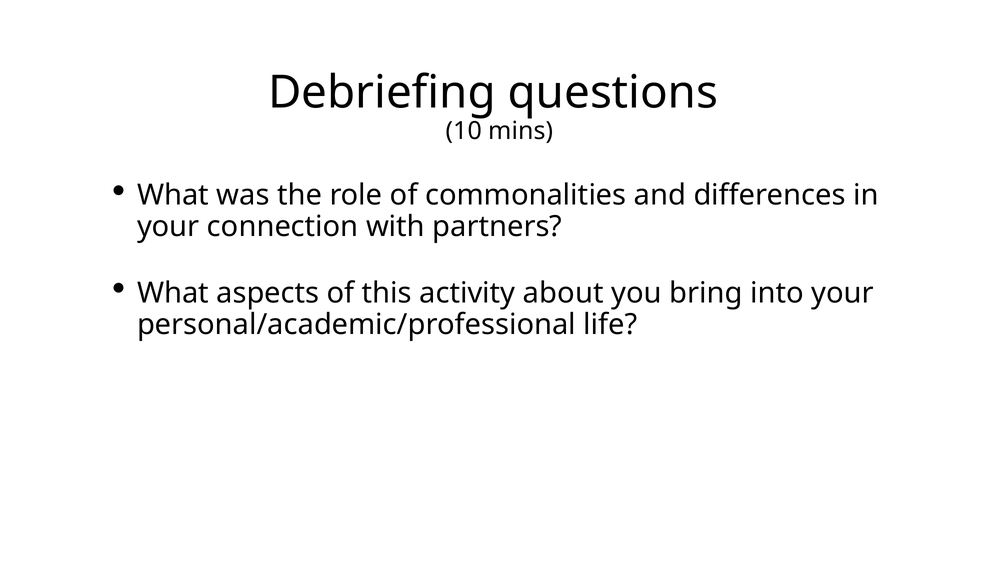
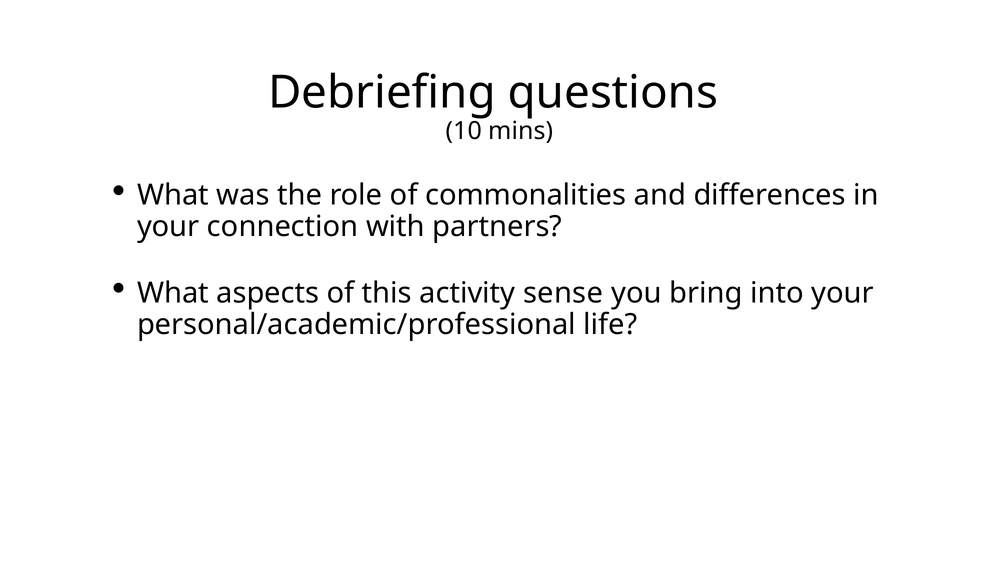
about: about -> sense (563, 293)
